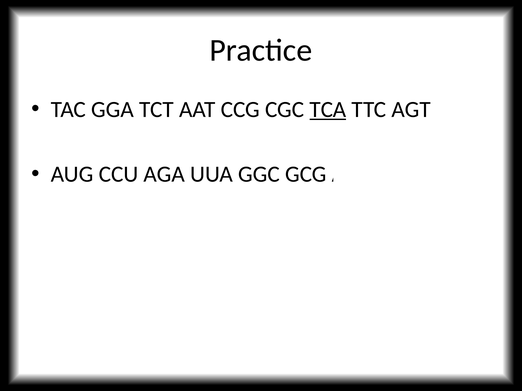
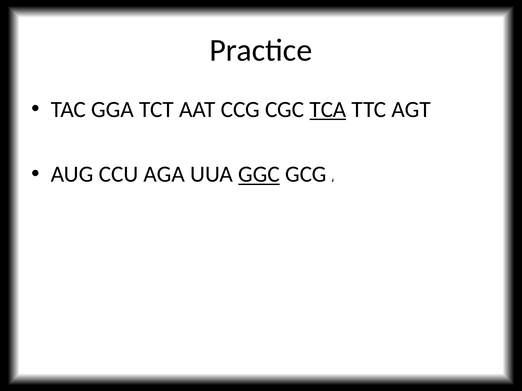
GGC underline: none -> present (259, 174)
